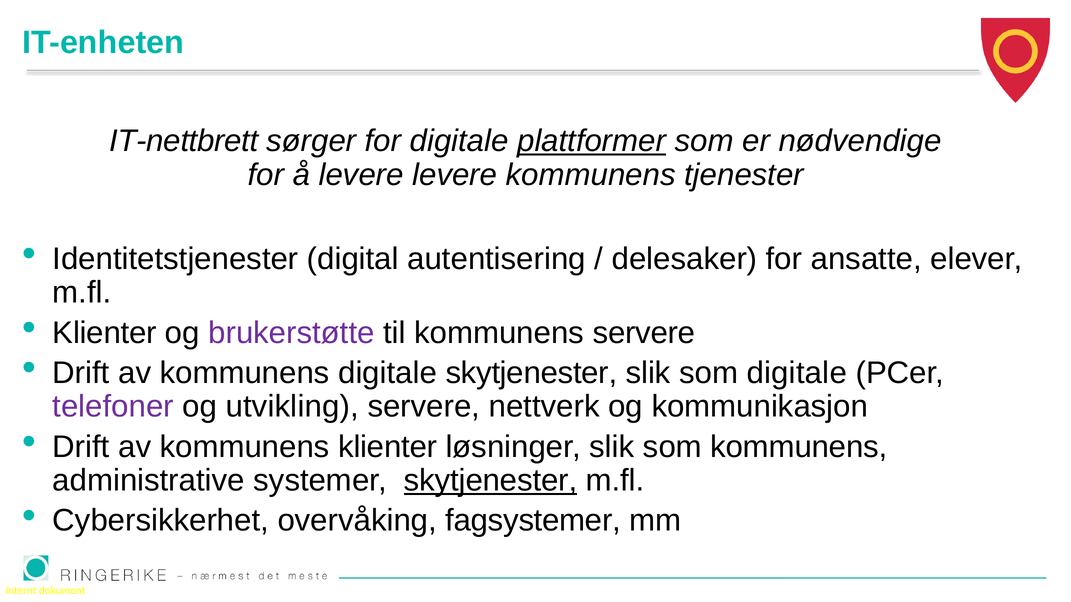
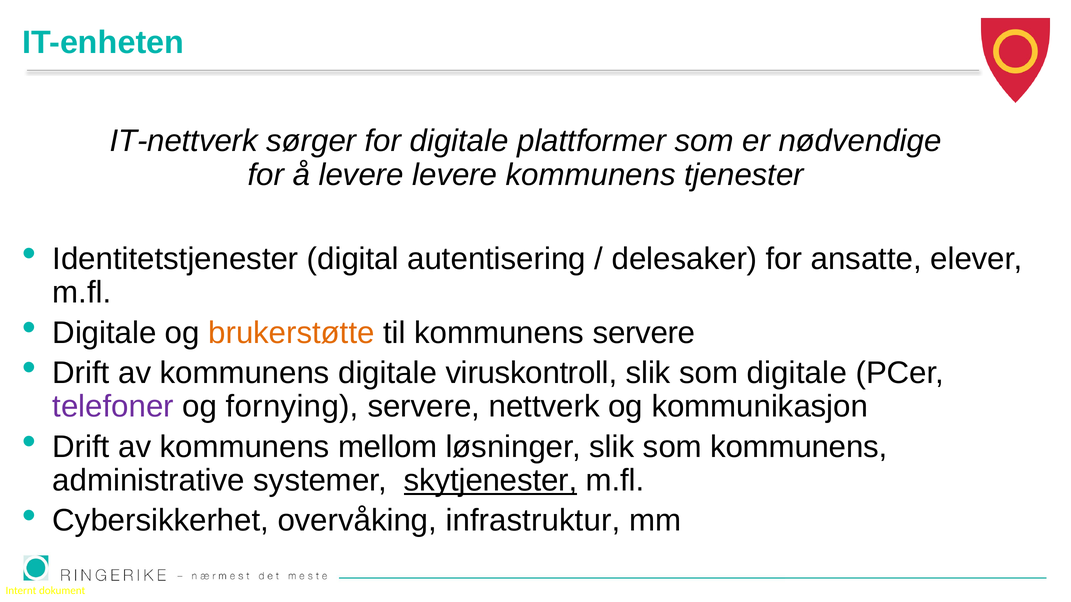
IT-nettbrett: IT-nettbrett -> IT-nettverk (184, 141)
plattformer underline: present -> none (592, 141)
Klienter: Klienter -> Digitale (104, 333)
brukerstøtte colour: purple -> orange (291, 333)
digitale skytjenester: skytjenester -> viruskontroll (531, 373)
utvikling: utvikling -> fornying (292, 407)
kommunens klienter: klienter -> mellom (388, 447)
fagsystemer: fagsystemer -> infrastruktur (533, 521)
